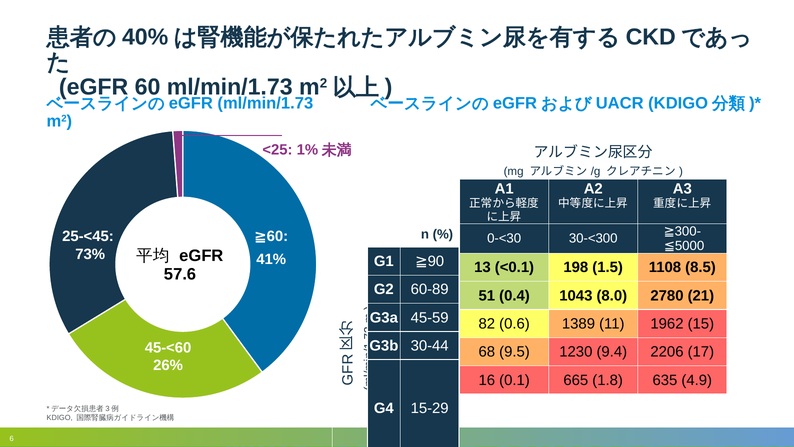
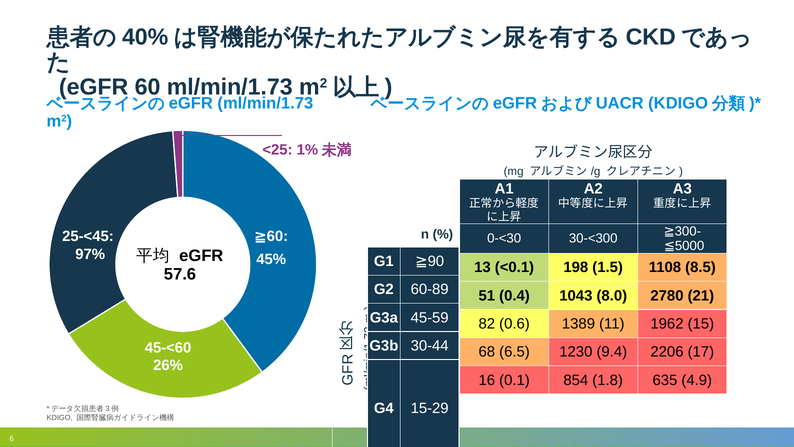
73%: 73% -> 97% (90, 254)
41%: 41% -> 45% (271, 259)
9.5: 9.5 -> 6.5 (514, 352)
665: 665 -> 854 (576, 380)
